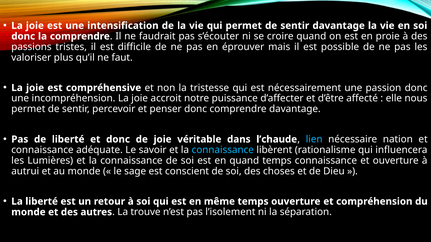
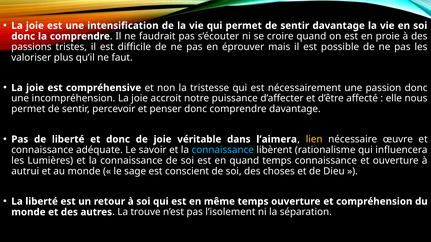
l’chaude: l’chaude -> l’aimera (277, 140)
lien colour: light blue -> yellow (314, 140)
nation: nation -> œuvre (398, 140)
